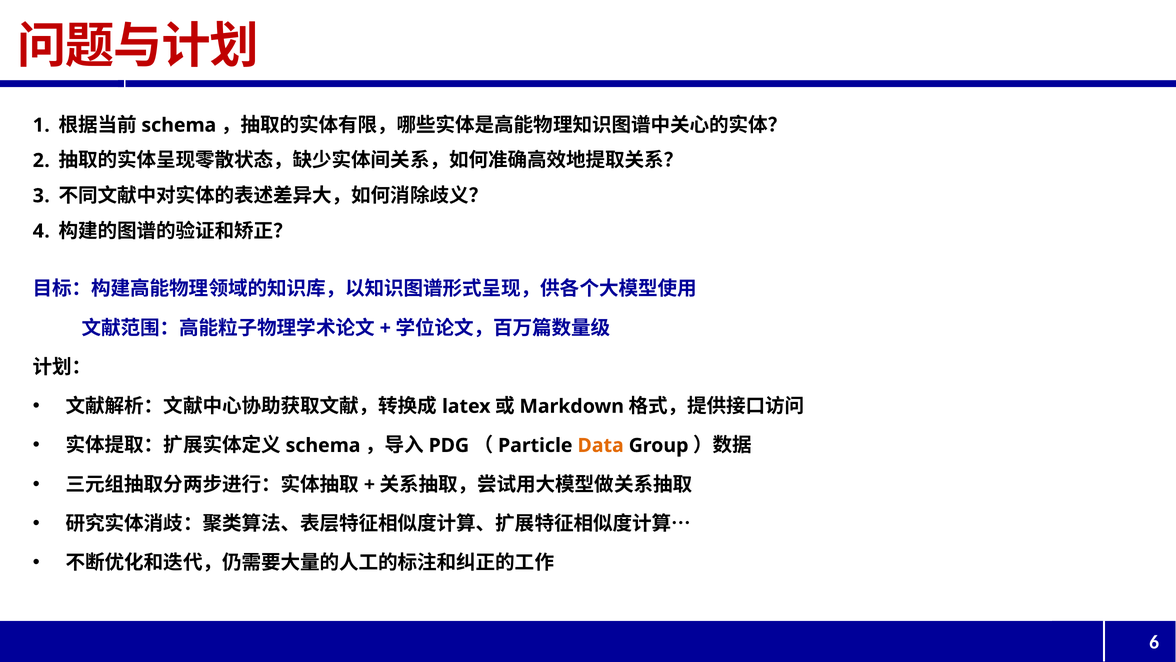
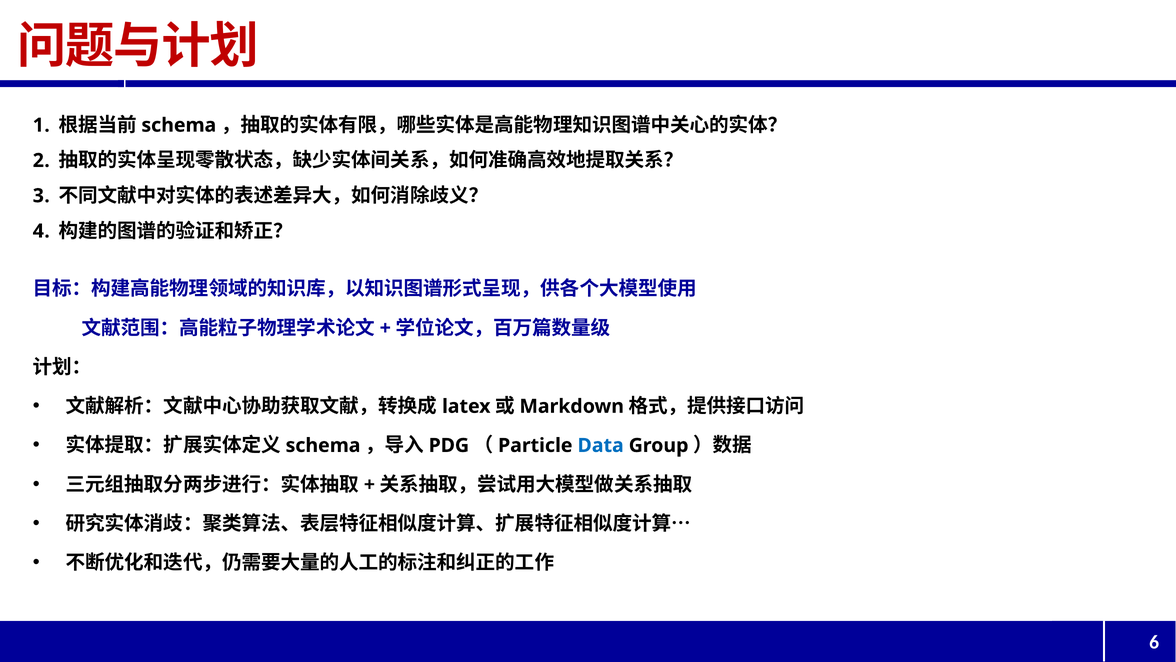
Data colour: orange -> blue (601, 445)
